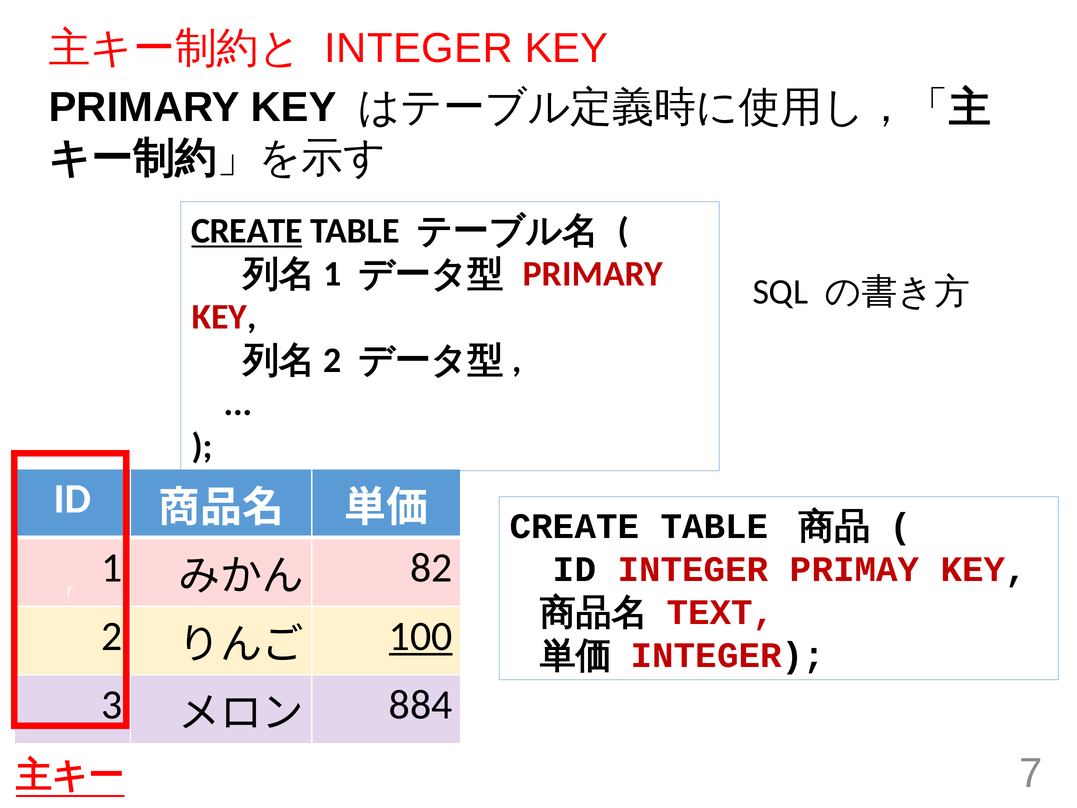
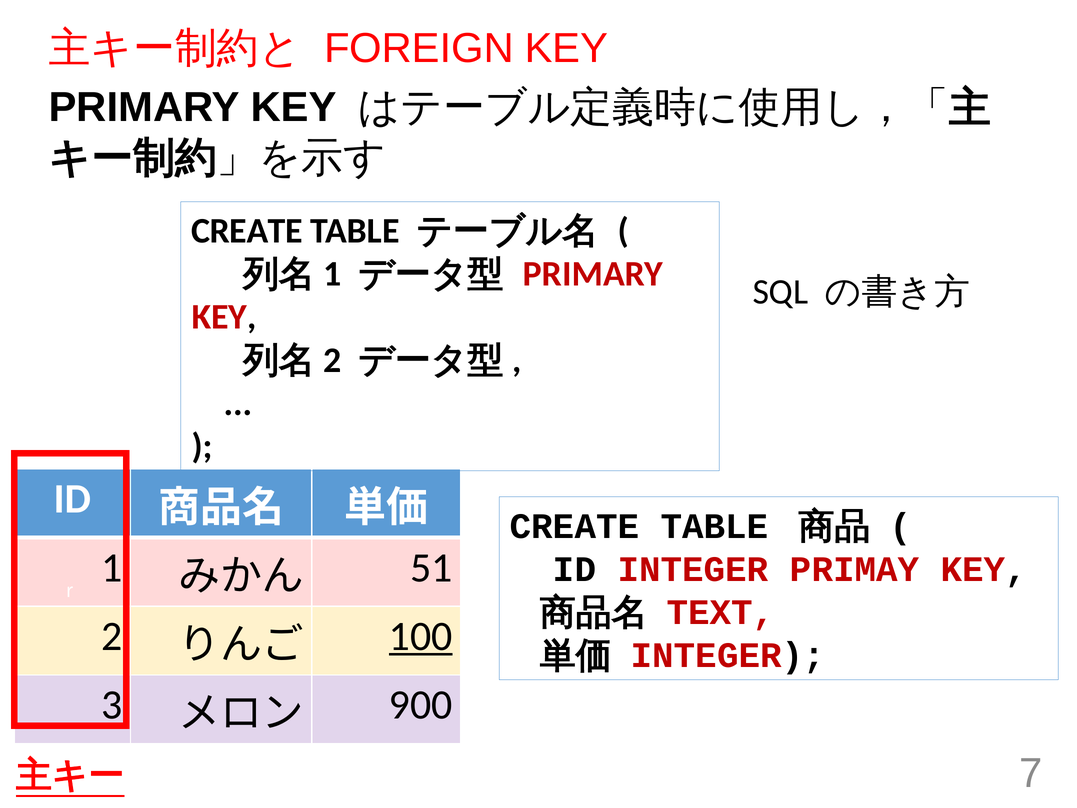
INTEGER: INTEGER -> FOREIGN (419, 48)
CREATE underline: present -> none (247, 231)
82: 82 -> 51 (431, 568)
884: 884 -> 900 (421, 705)
